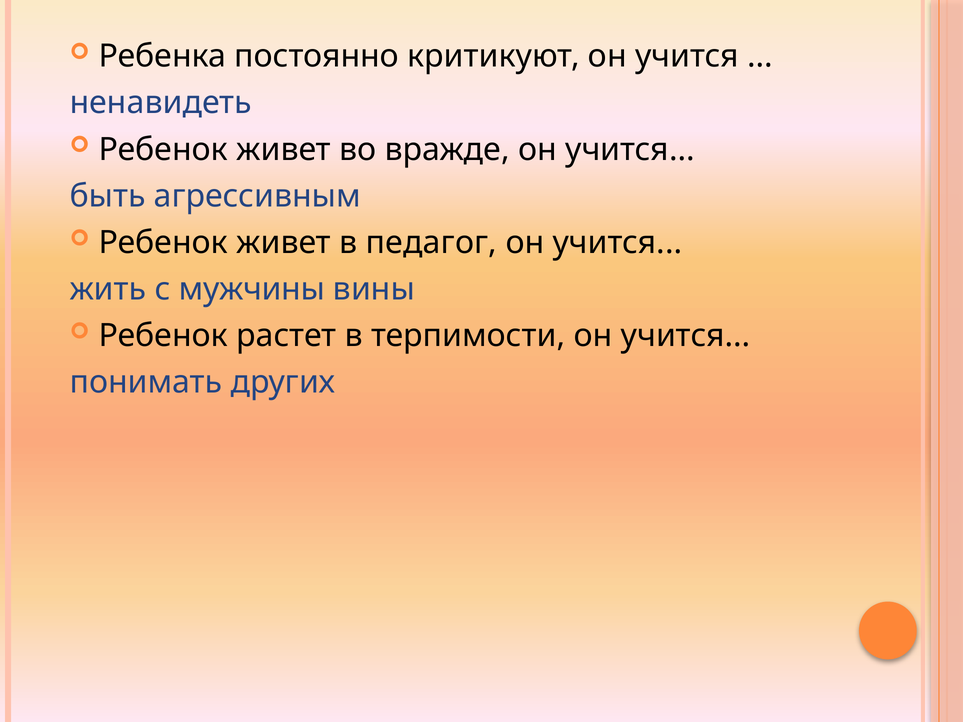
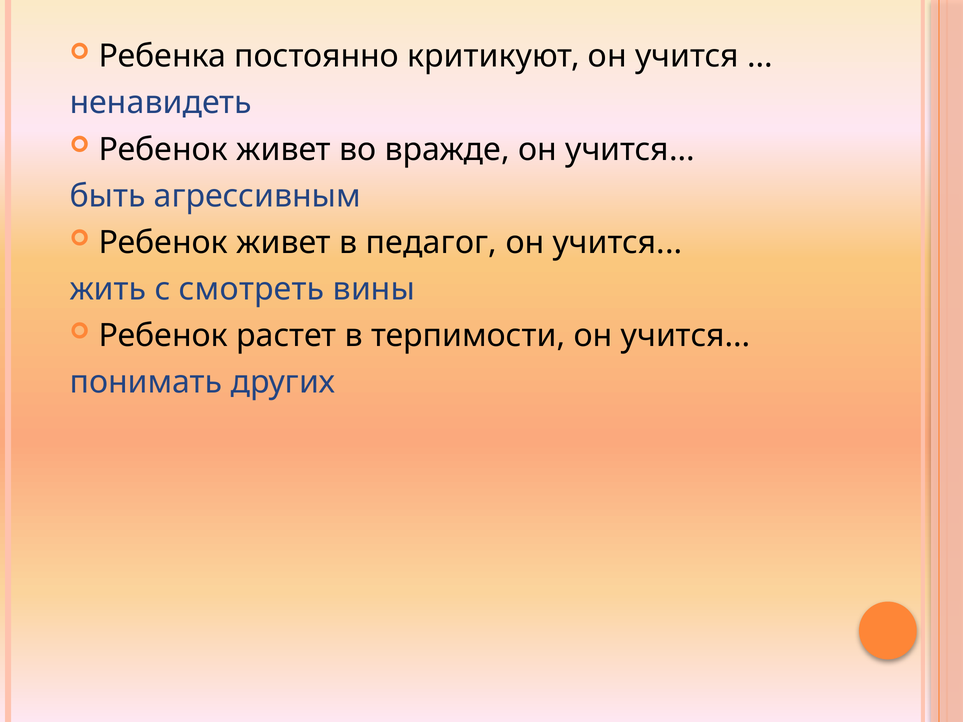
мужчины: мужчины -> смотреть (252, 289)
